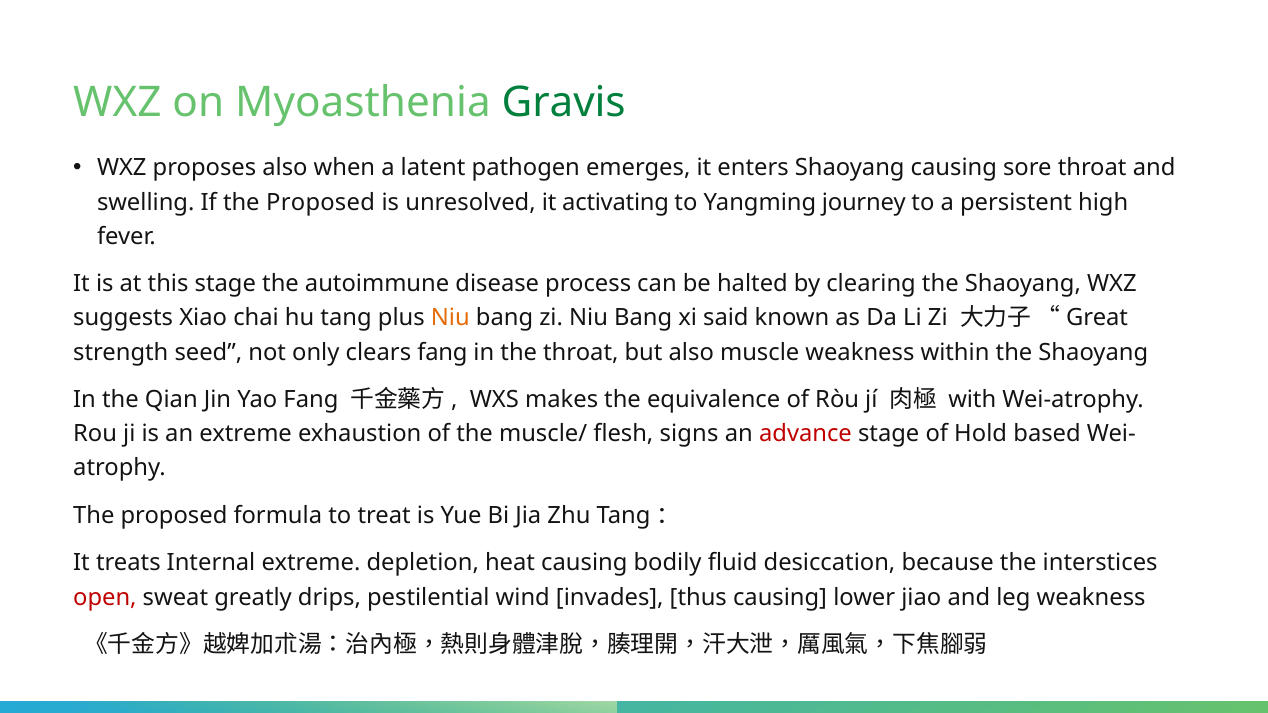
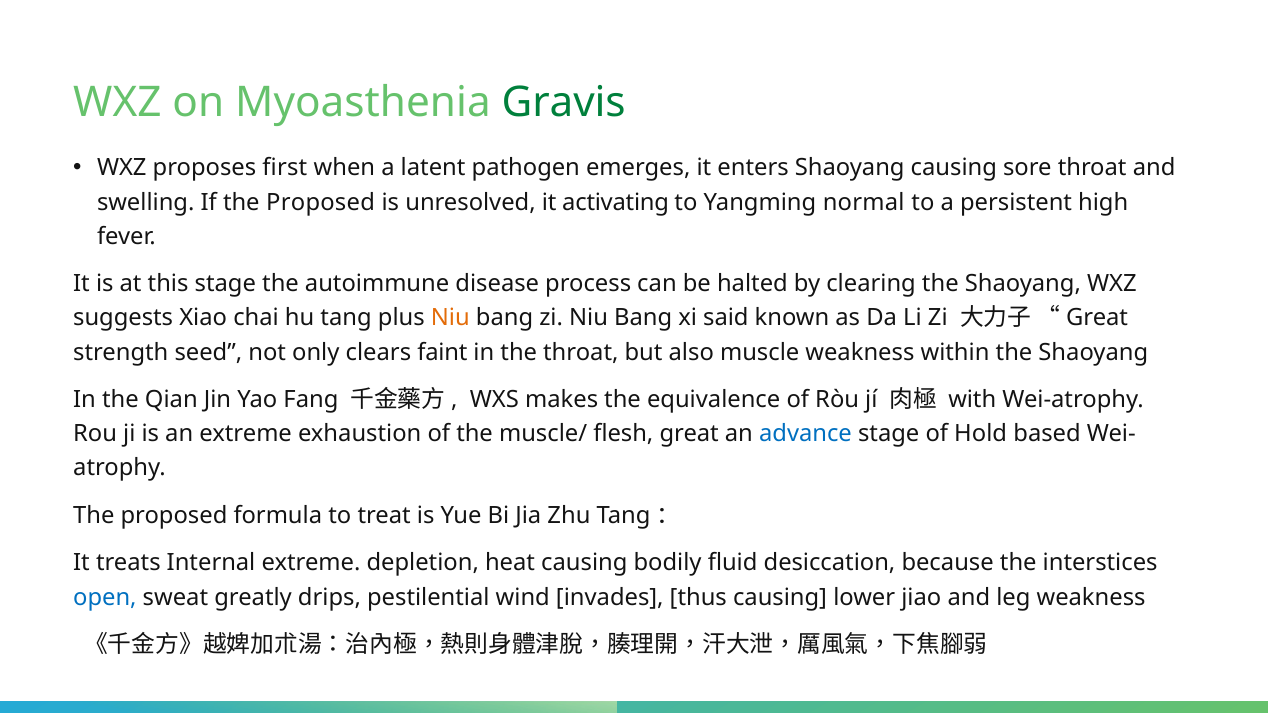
proposes also: also -> first (285, 168)
journey: journey -> normal (864, 202)
clears fang: fang -> faint (442, 352)
flesh signs: signs -> great (689, 434)
advance colour: red -> blue (805, 434)
open colour: red -> blue (105, 597)
